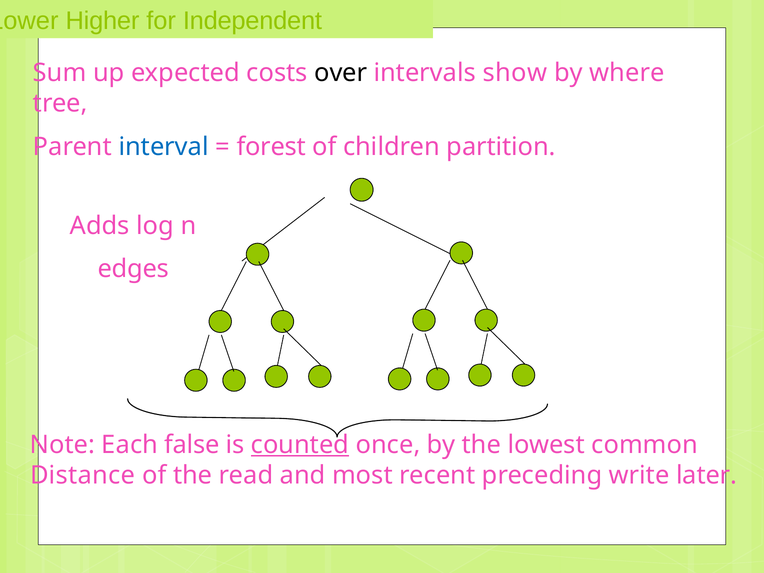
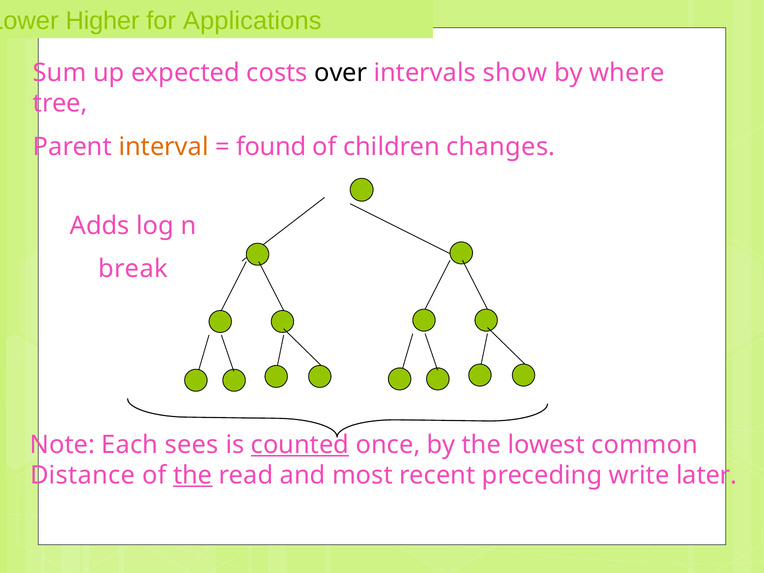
Independent: Independent -> Applications (252, 21)
interval colour: blue -> orange (164, 147)
forest: forest -> found (271, 147)
partition: partition -> changes (501, 147)
edges: edges -> break (133, 269)
false: false -> sees (192, 445)
the underline: none -> present (193, 475)
